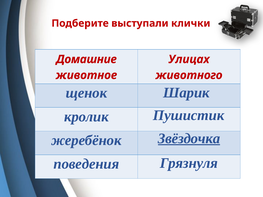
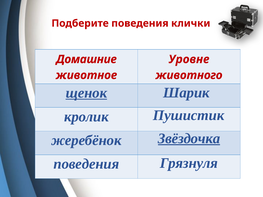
Подберите выступали: выступали -> поведения (140, 23)
Улицах: Улицах -> Уровне (189, 59)
щенок underline: none -> present (86, 93)
